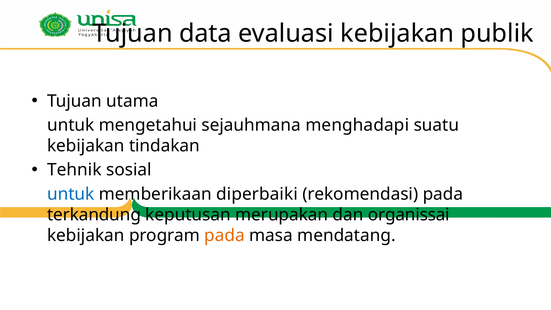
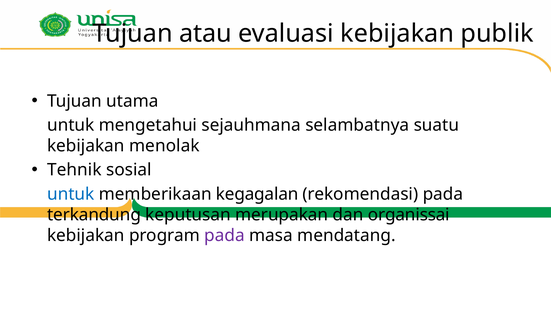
data: data -> atau (206, 33)
menghadapi: menghadapi -> selambatnya (357, 125)
tindakan: tindakan -> menolak (164, 146)
diperbaiki: diperbaiki -> kegagalan (257, 194)
pada colour: orange -> purple (225, 235)
